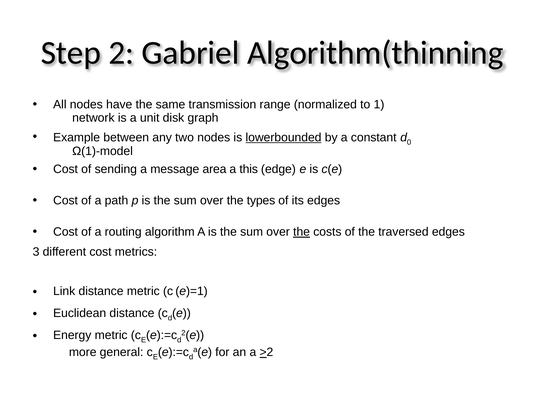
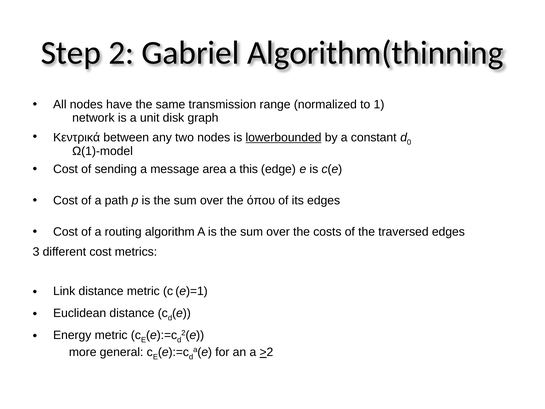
Example: Example -> Κεντρικά (77, 137)
types: types -> όπου (261, 201)
the underline: present -> none (302, 232)
